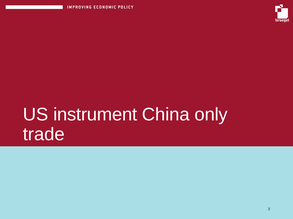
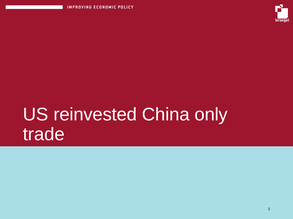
instrument: instrument -> reinvested (95, 115)
